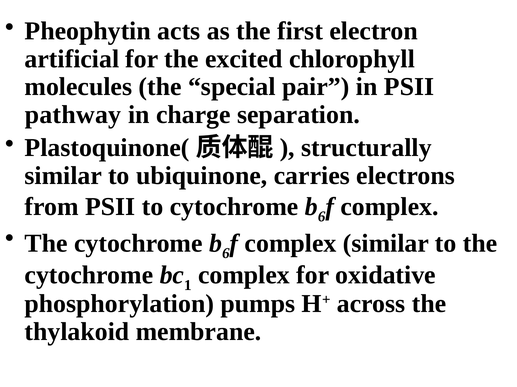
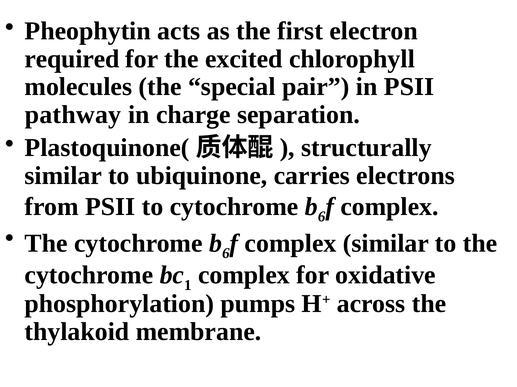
artificial: artificial -> required (72, 59)
